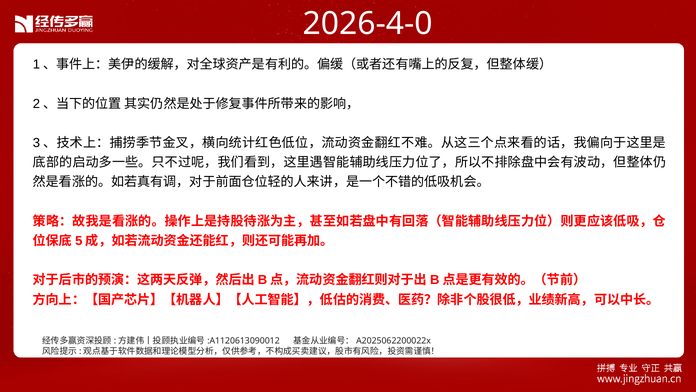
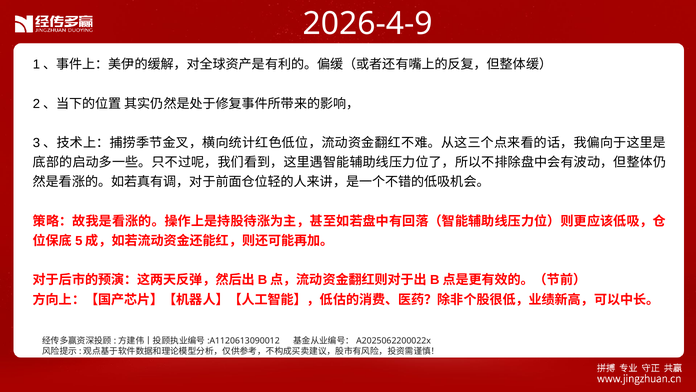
2026-4-0: 2026-4-0 -> 2026-4-9 (368, 24)
